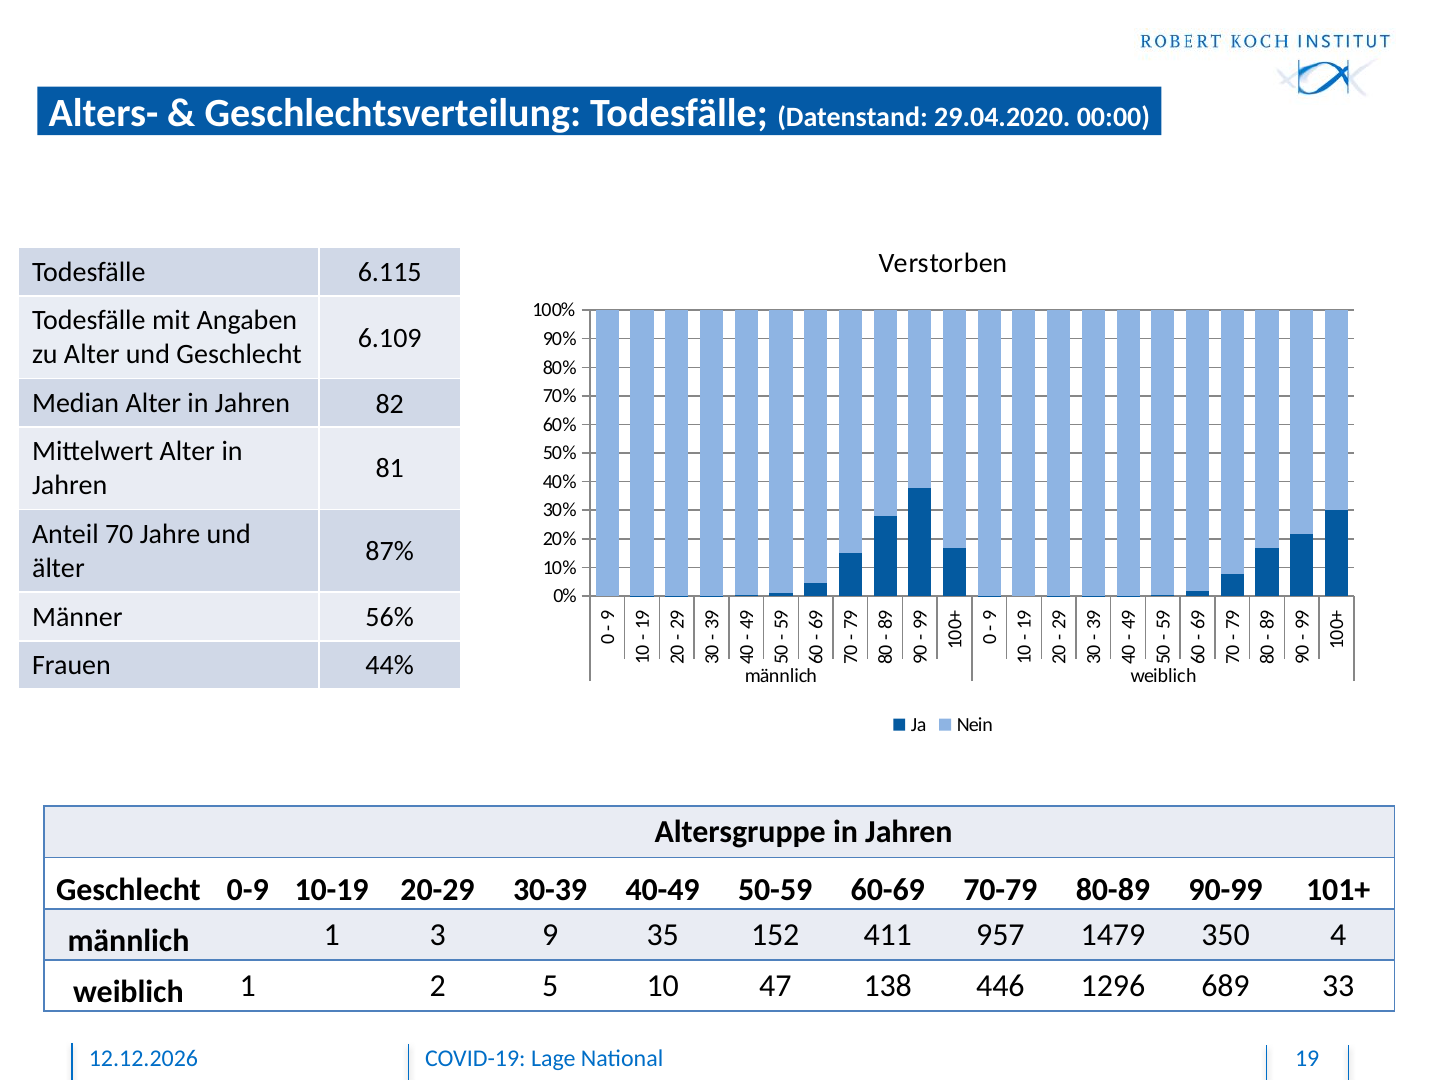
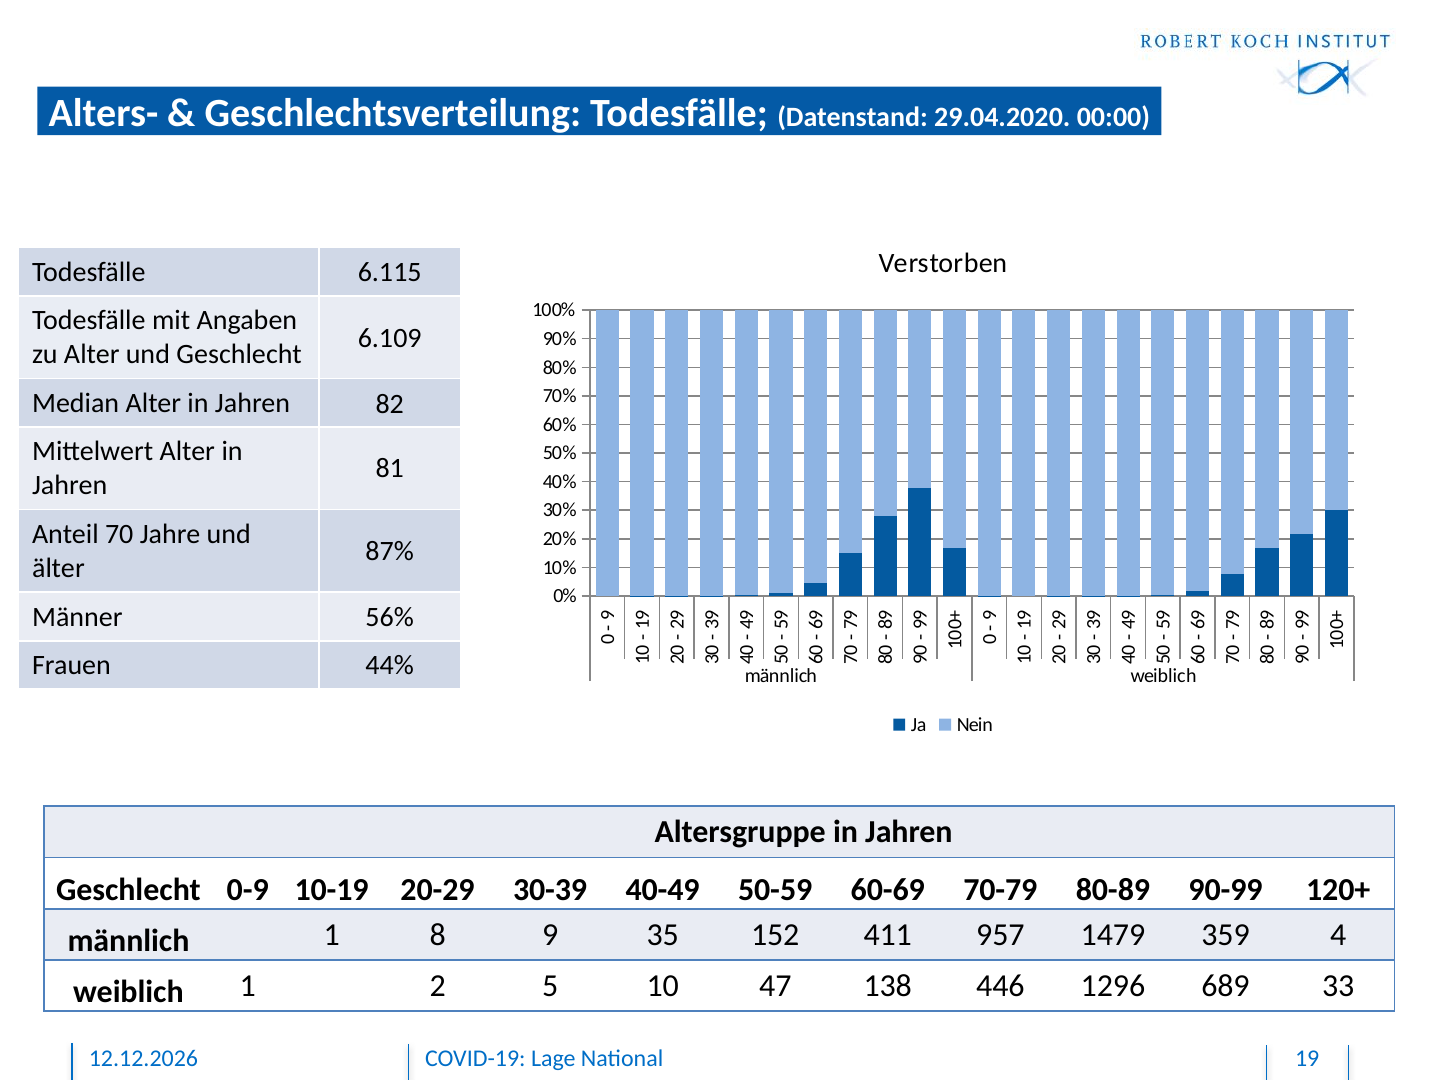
101+: 101+ -> 120+ (1338, 890)
1 3: 3 -> 8 (438, 935)
350: 350 -> 359 (1226, 935)
